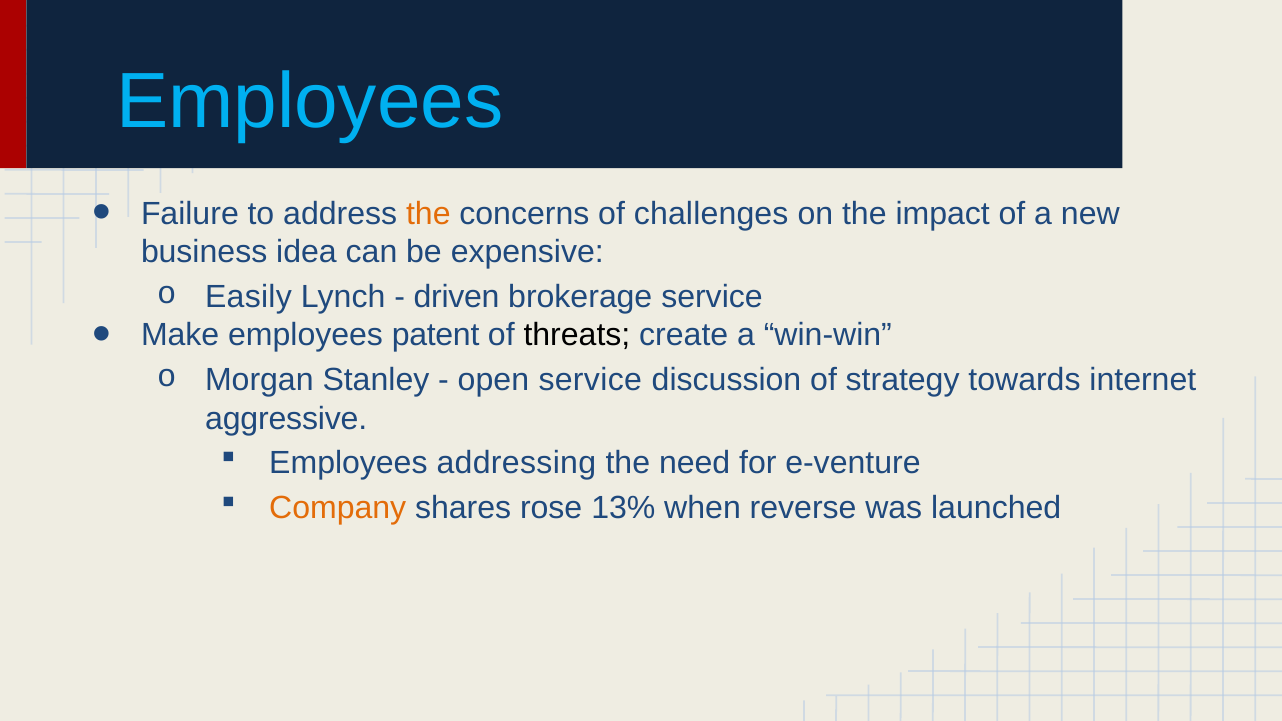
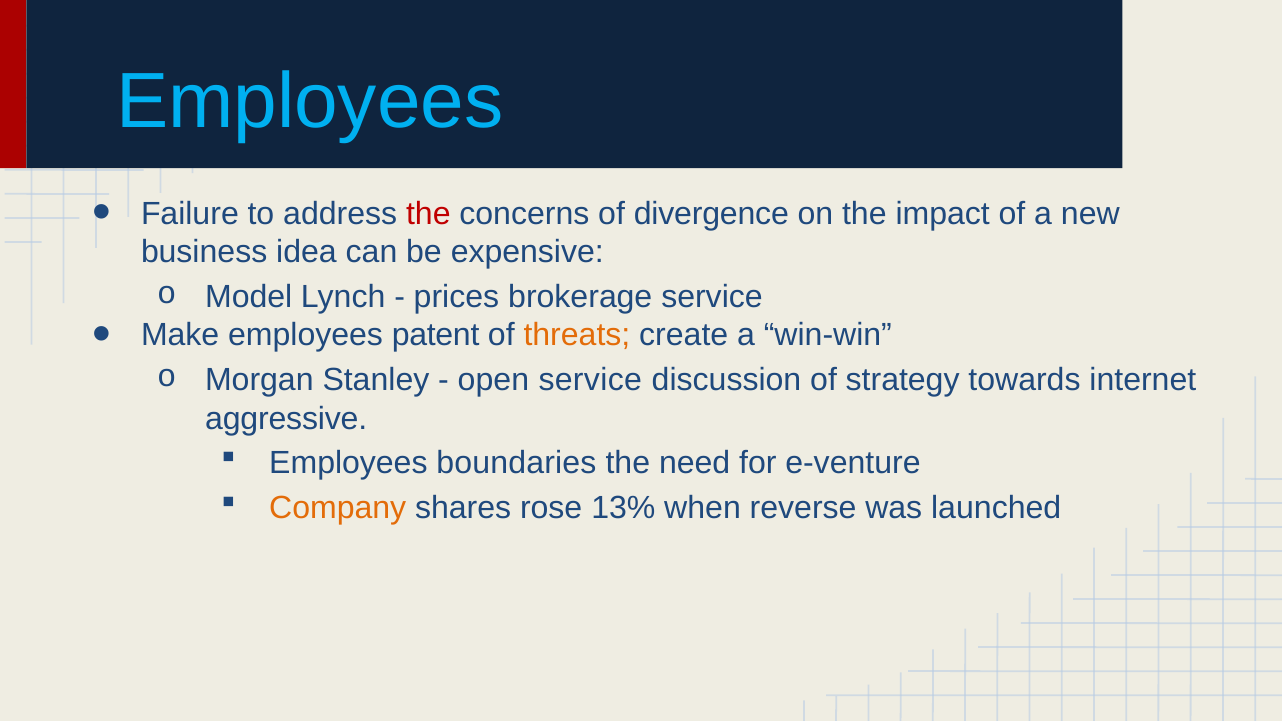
the colour: orange -> red (428, 214)
challenges: challenges -> divergence (711, 214)
Easily: Easily -> Model (249, 297)
driven: driven -> prices (456, 297)
threats colour: black -> orange (577, 335)
addressing: addressing -> boundaries (516, 464)
